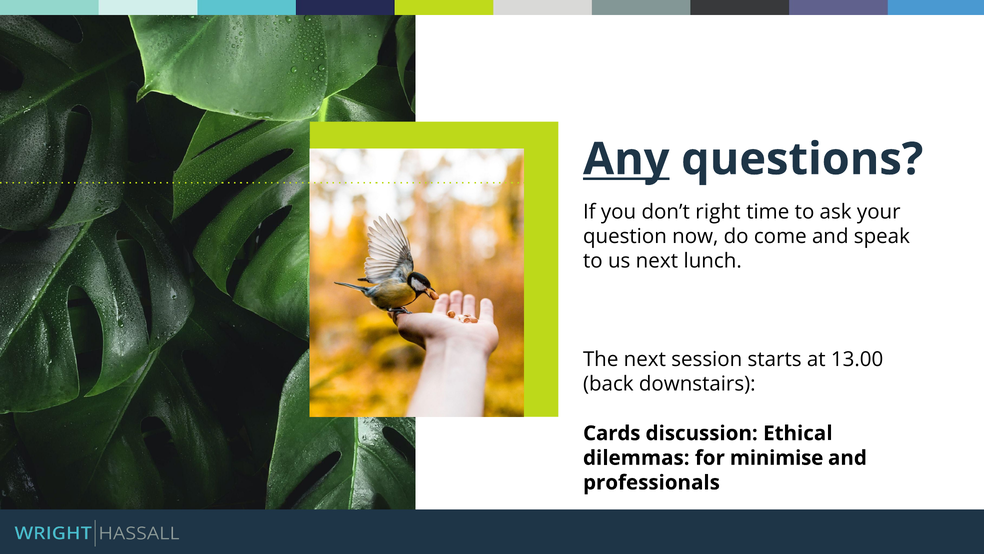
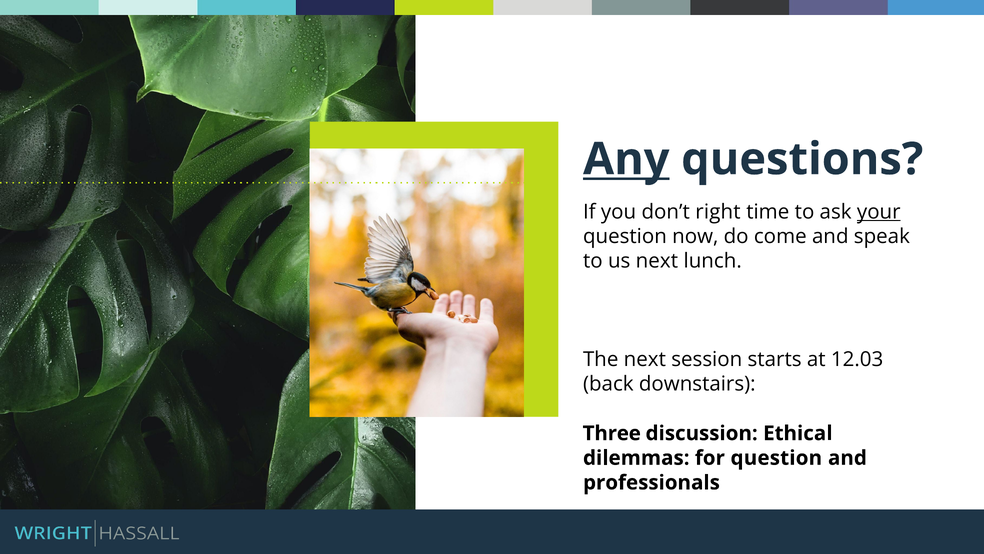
your underline: none -> present (879, 212)
13.00: 13.00 -> 12.03 (857, 359)
Cards: Cards -> Three (612, 433)
for minimise: minimise -> question (776, 458)
